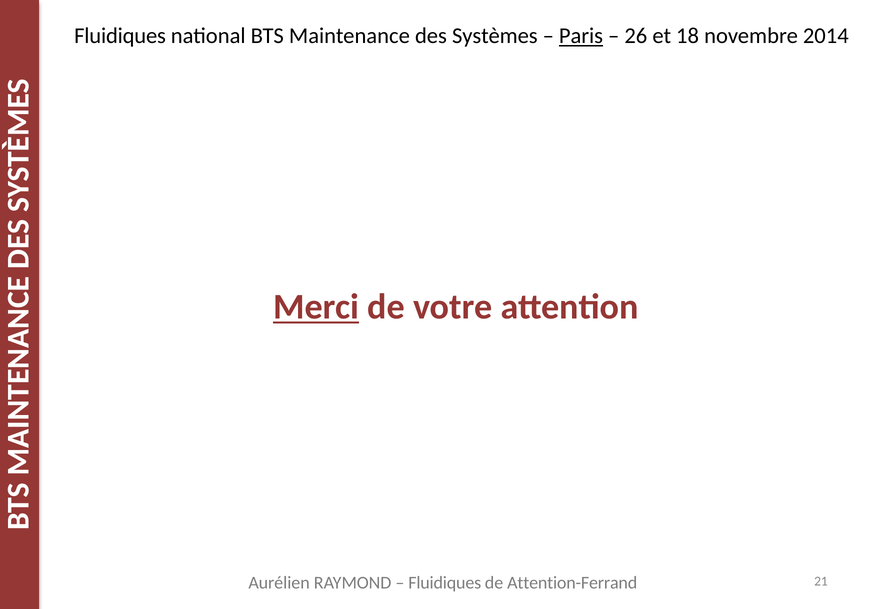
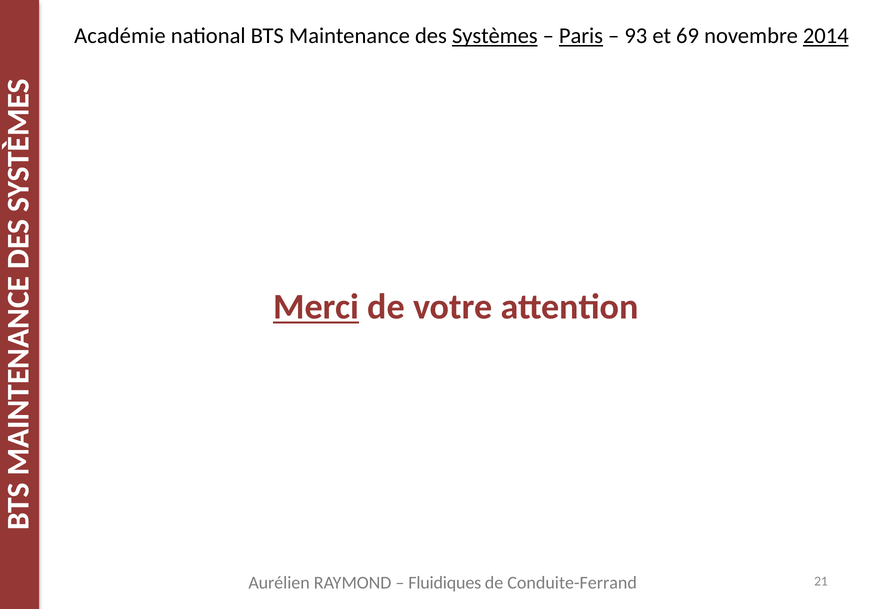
Fluidiques: Fluidiques -> Académie (120, 36)
Systèmes underline: none -> present (495, 36)
26: 26 -> 93 (636, 36)
18: 18 -> 69 (688, 36)
2014 underline: none -> present (826, 36)
Attention-Ferrand: Attention-Ferrand -> Conduite-Ferrand (572, 583)
